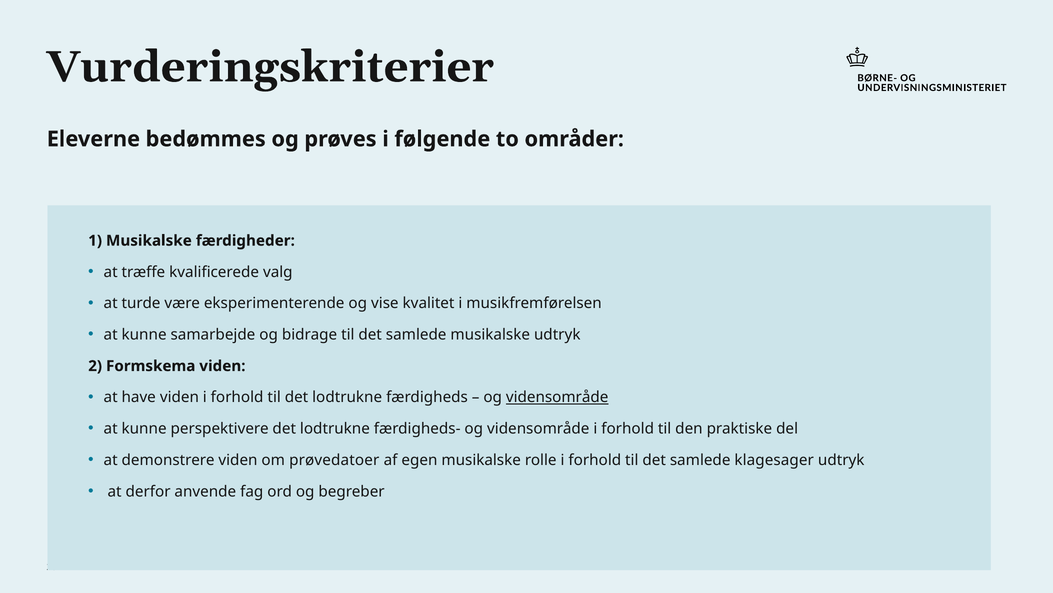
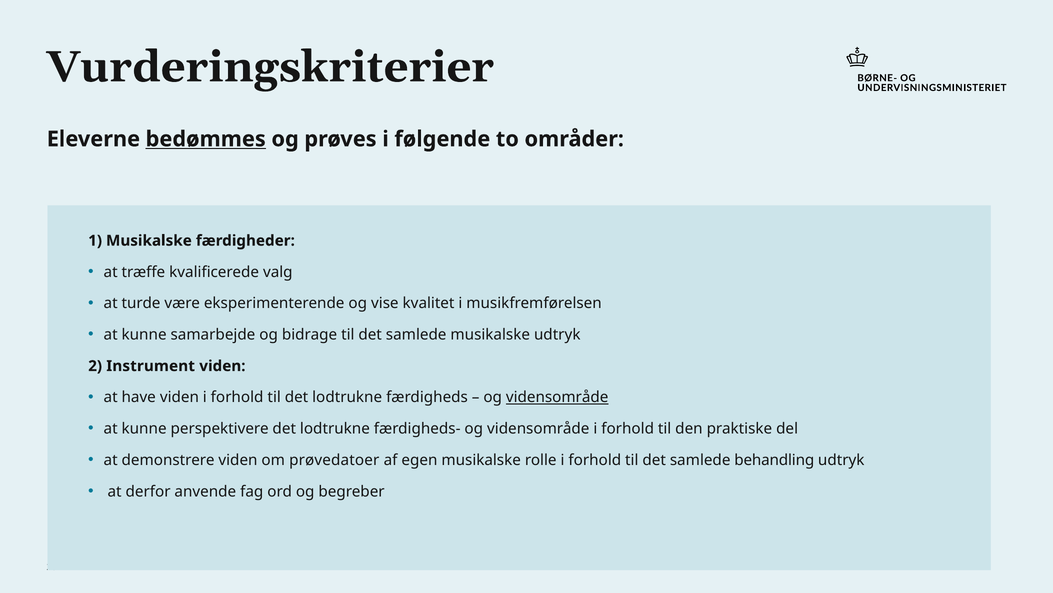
bedømmes underline: none -> present (206, 139)
Formskema: Formskema -> Instrument (151, 366)
klagesager: klagesager -> behandling (774, 460)
